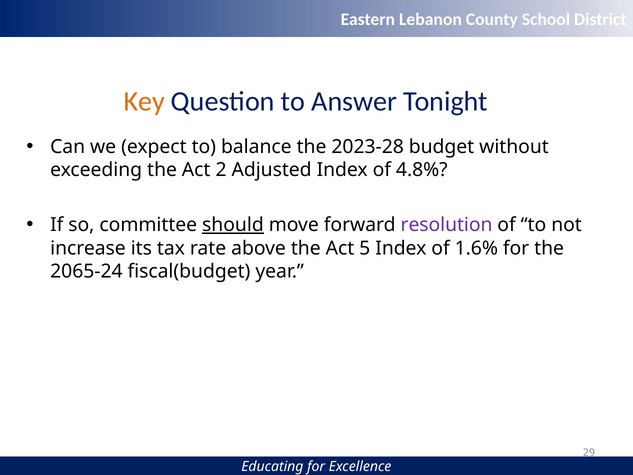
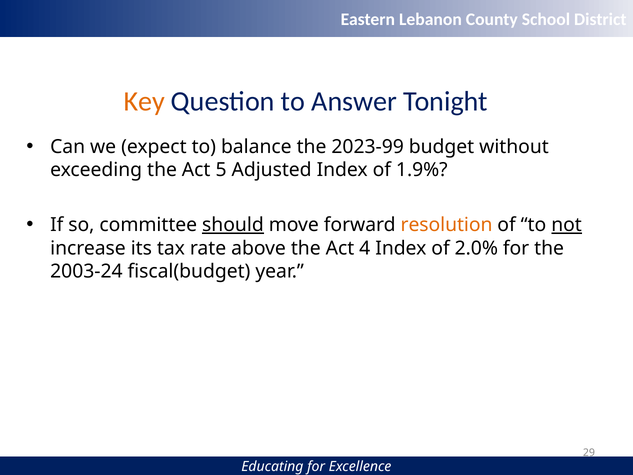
2023-28: 2023-28 -> 2023-99 (368, 147)
2: 2 -> 5 (221, 170)
4.8%: 4.8% -> 1.9% (422, 170)
resolution colour: purple -> orange (447, 225)
not underline: none -> present (567, 225)
5: 5 -> 4 (365, 248)
1.6%: 1.6% -> 2.0% (476, 248)
2065-24: 2065-24 -> 2003-24 (86, 271)
